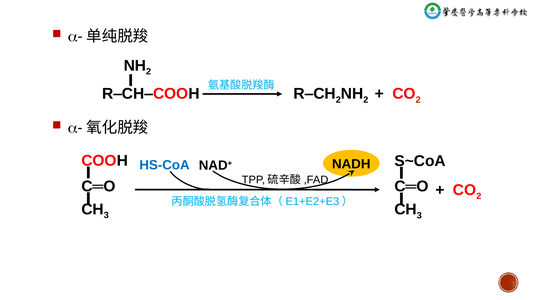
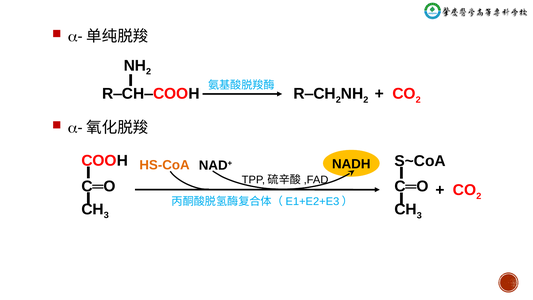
HS-CoA colour: blue -> orange (165, 165)
